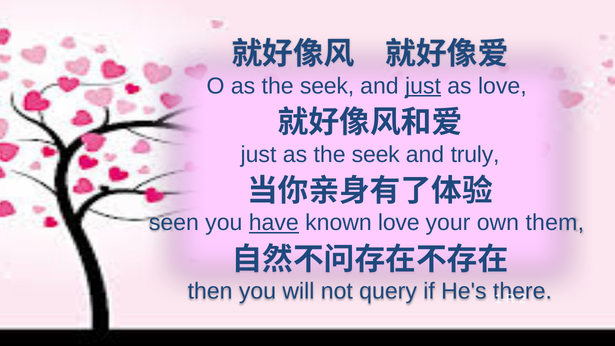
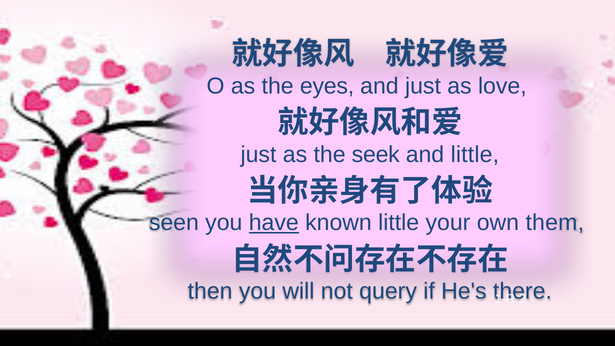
O as the seek: seek -> eyes (327, 86)
just underline: present -> none (423, 86)
and truly: truly -> little (475, 154)
known love: love -> little (399, 223)
